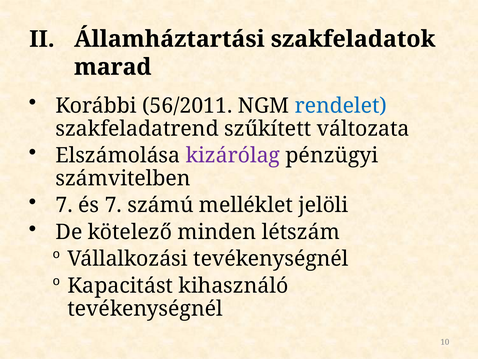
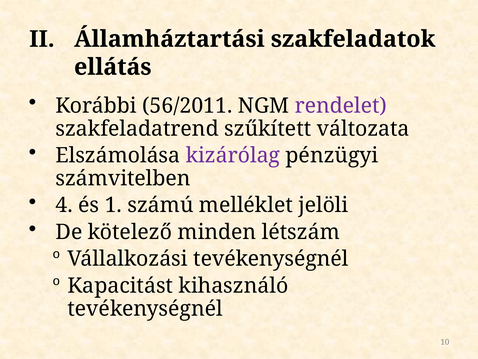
marad: marad -> ellátás (113, 67)
rendelet colour: blue -> purple (341, 106)
7: 7 -> 4 (64, 205)
és 7: 7 -> 1 (113, 205)
